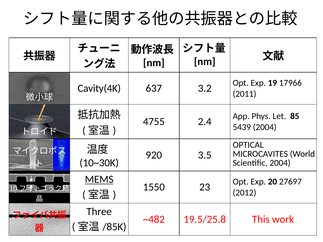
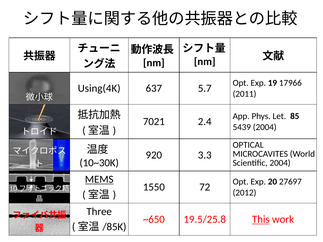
Cavity(4K: Cavity(4K -> Using(4K (99, 88)
3.2: 3.2 -> 5.7 (205, 88)
4755: 4755 -> 7021 (154, 122)
3.5: 3.5 -> 3.3 (205, 155)
23: 23 -> 72 (205, 187)
~482: ~482 -> ~650 (154, 220)
This underline: none -> present (261, 220)
